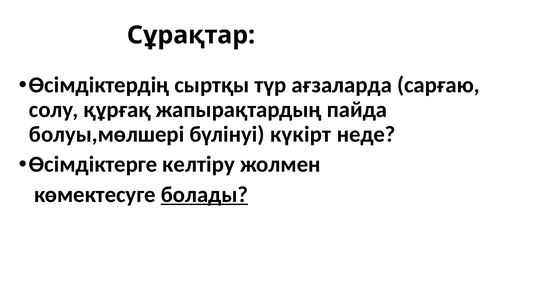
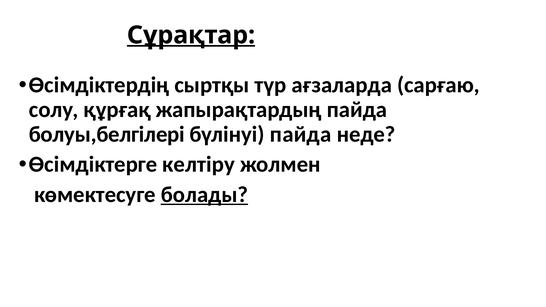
Сұрақтар underline: none -> present (191, 35)
болуы,мөлшері: болуы,мөлшері -> болуы,белгілері (107, 134)
бүлінуі күкірт: күкірт -> пайда (301, 134)
